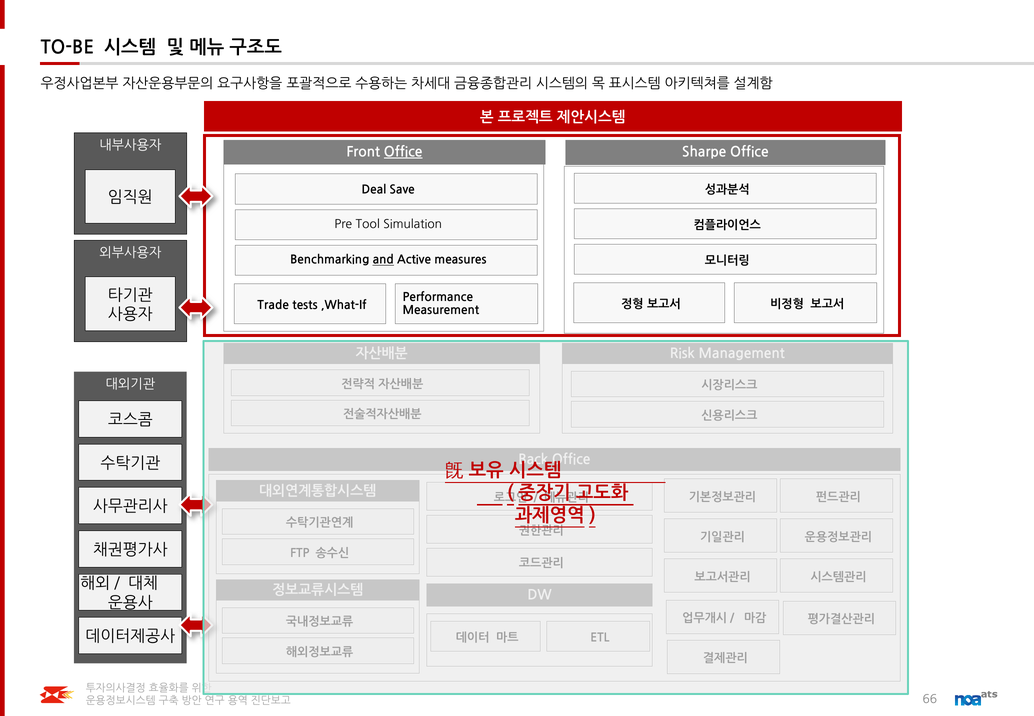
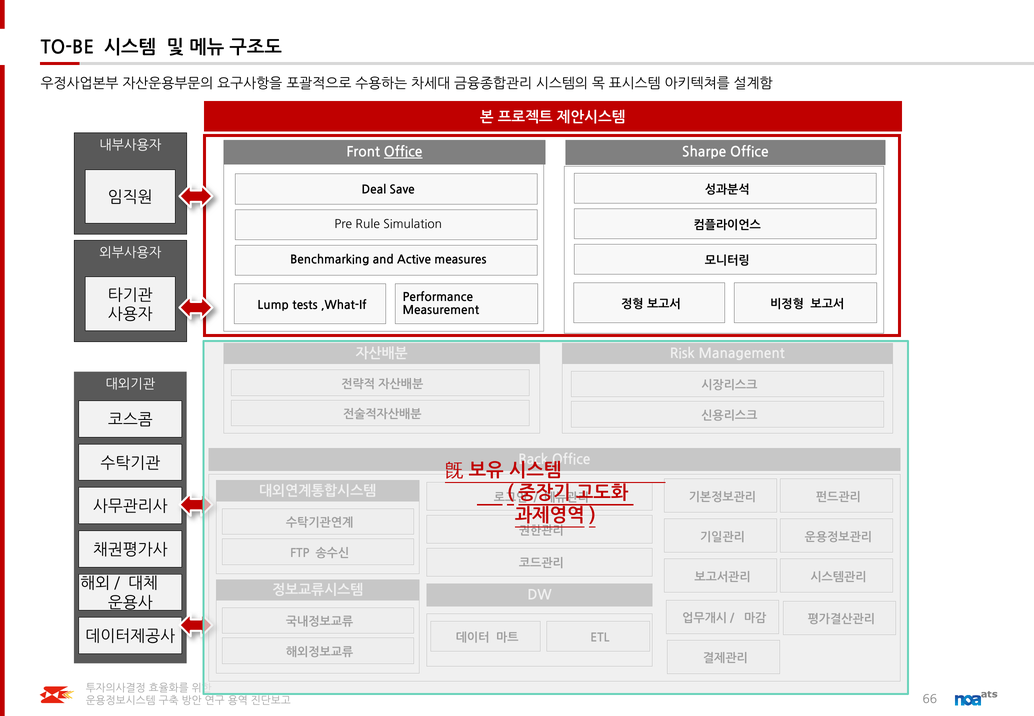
Tool: Tool -> Rule (368, 224)
and underline: present -> none (383, 260)
Trade: Trade -> Lump (273, 305)
